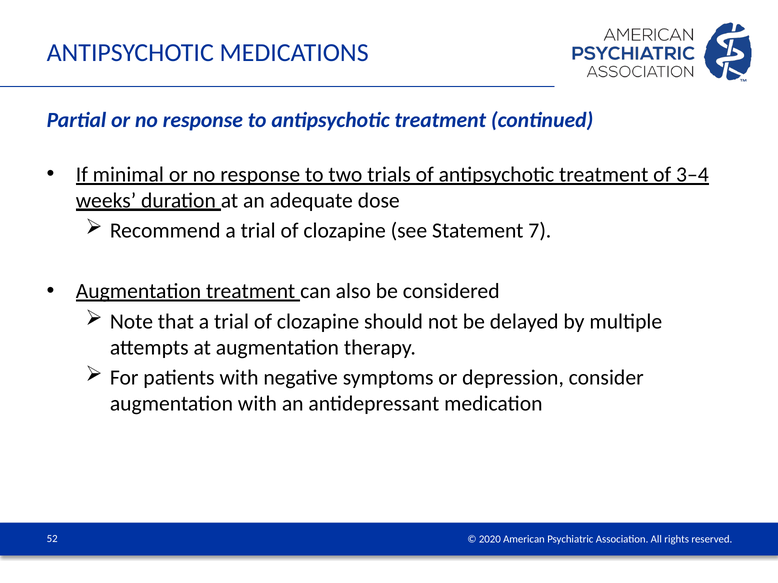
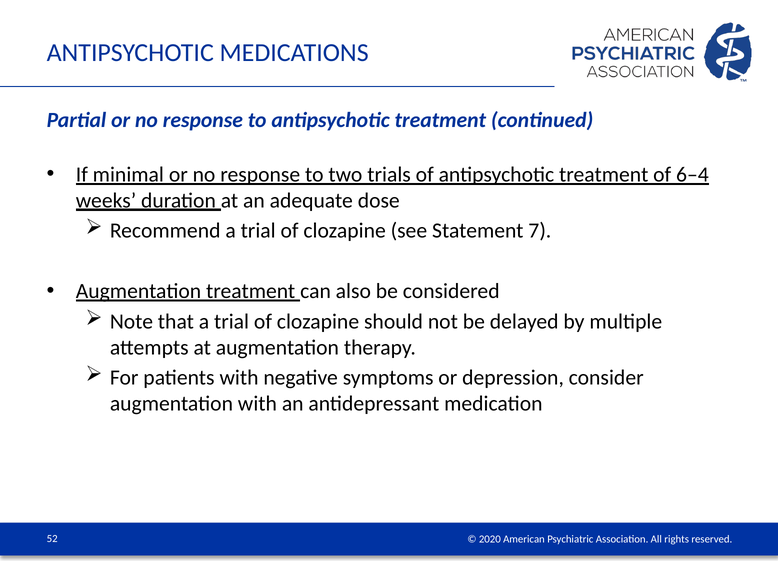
3–4: 3–4 -> 6–4 (692, 175)
